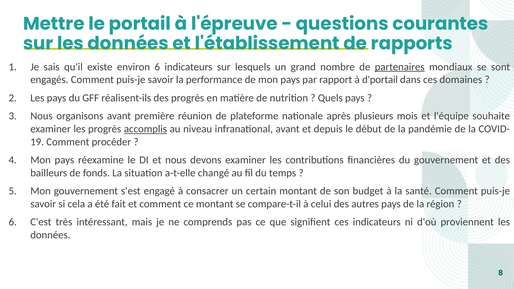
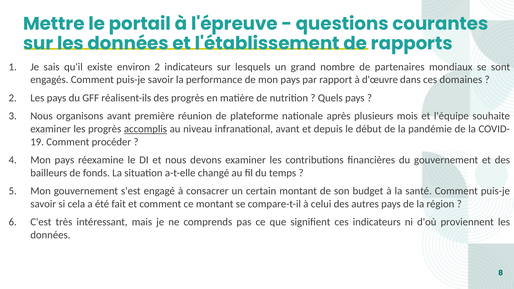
environ 6: 6 -> 2 (157, 67)
partenaires underline: present -> none (400, 67)
d'portail: d'portail -> d'œuvre (380, 80)
